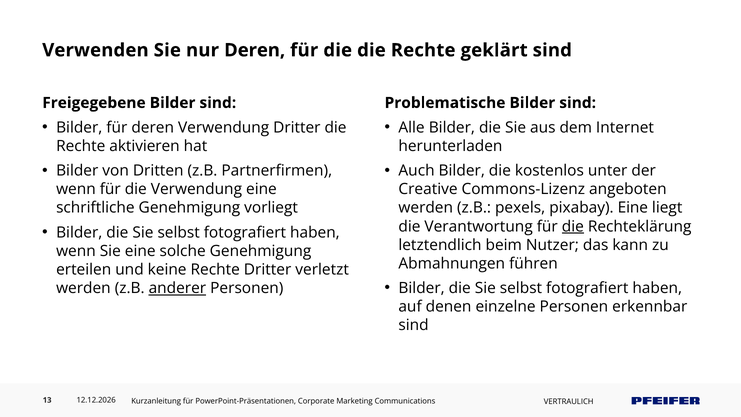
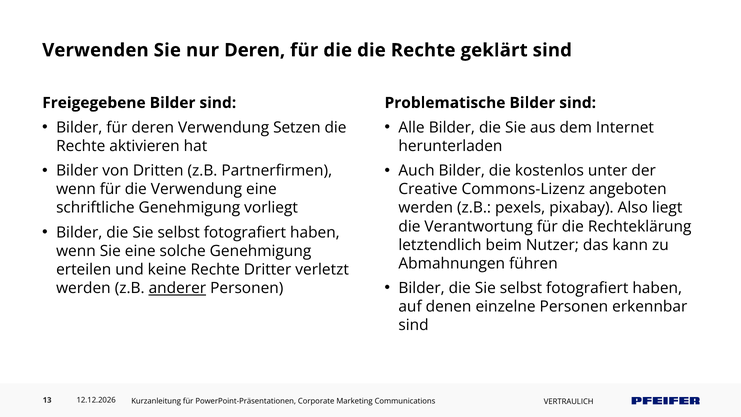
Verwendung Dritter: Dritter -> Setzen (297, 127)
pixabay Eine: Eine -> Also (633, 208)
die underline: present -> none (573, 226)
